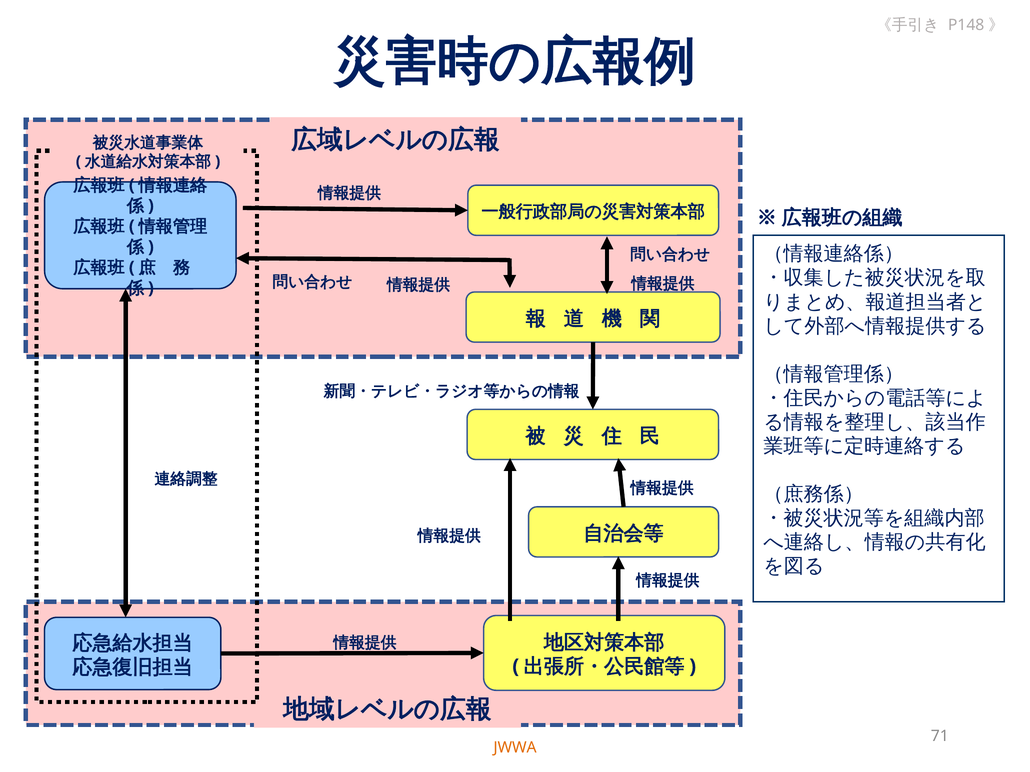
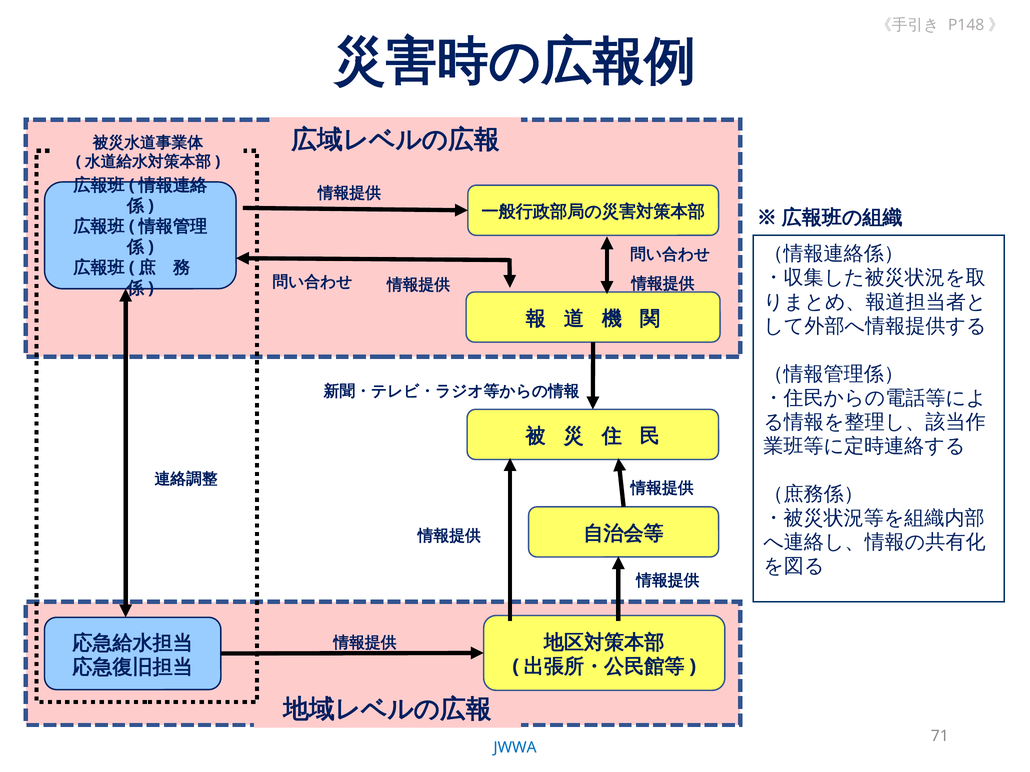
JWWA colour: orange -> blue (515, 748)
